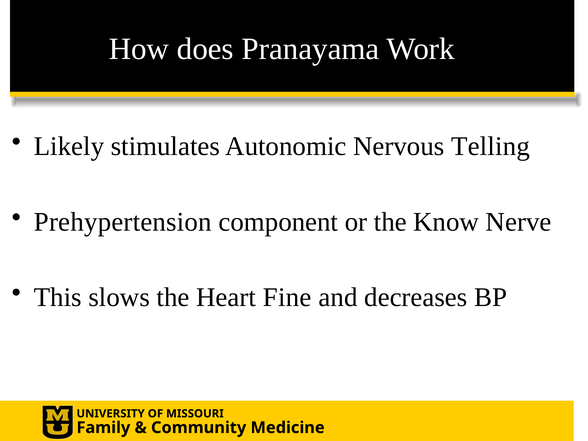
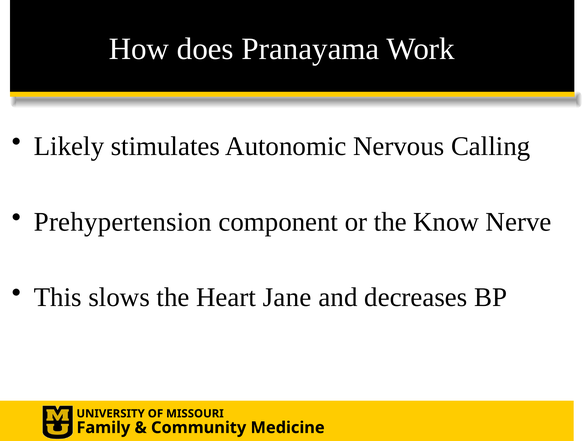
Telling: Telling -> Calling (491, 146)
Fine: Fine -> Jane (287, 297)
